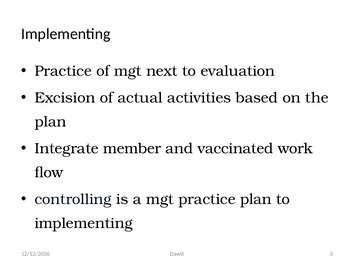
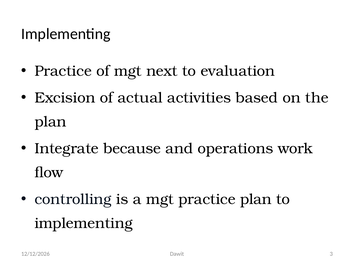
member: member -> because (132, 148)
vaccinated: vaccinated -> operations (235, 148)
